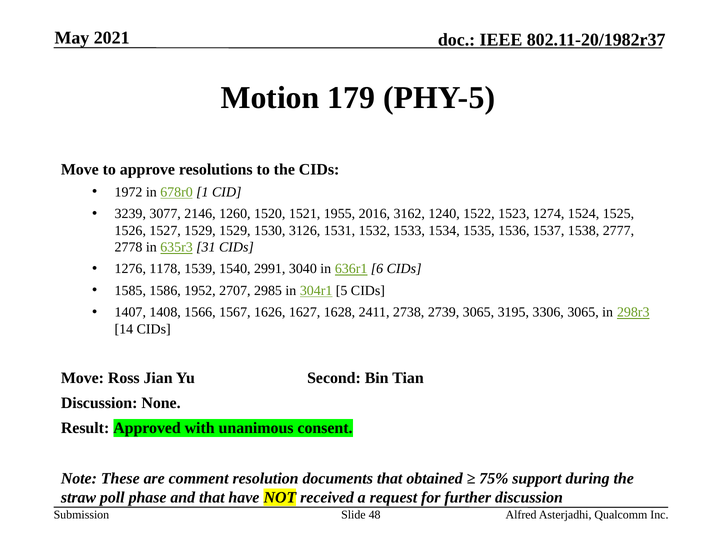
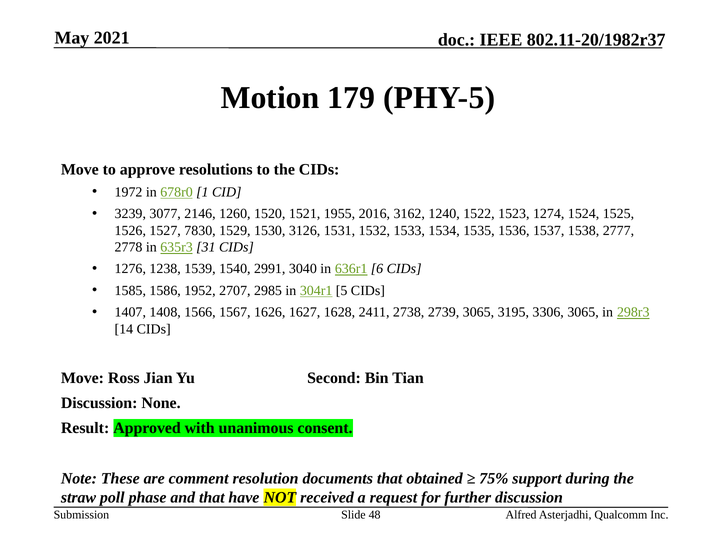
1527 1529: 1529 -> 7830 (200, 231)
1178: 1178 -> 1238 (165, 269)
